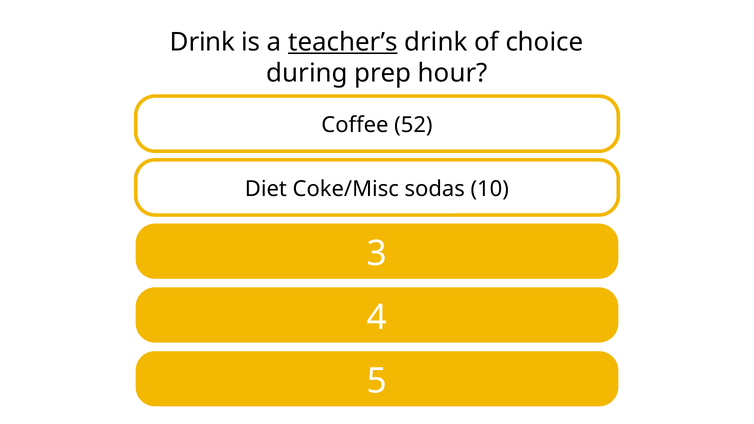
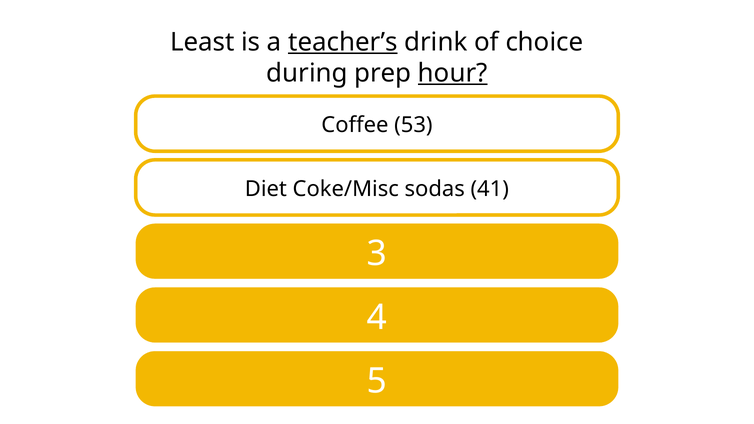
Drink: Drink -> Least (202, 42)
hour underline: none -> present (453, 73)
52: 52 -> 53 (413, 125)
10: 10 -> 41 (490, 189)
